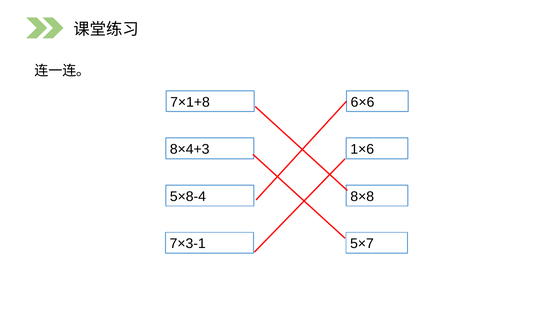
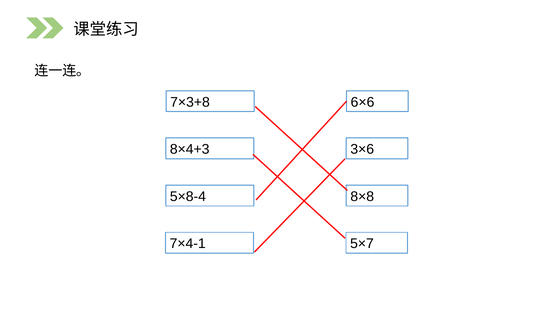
7×1+8: 7×1+8 -> 7×3+8 (190, 102)
1×6: 1×6 -> 3×6 (362, 150)
7×3-1: 7×3-1 -> 7×4-1 (188, 244)
